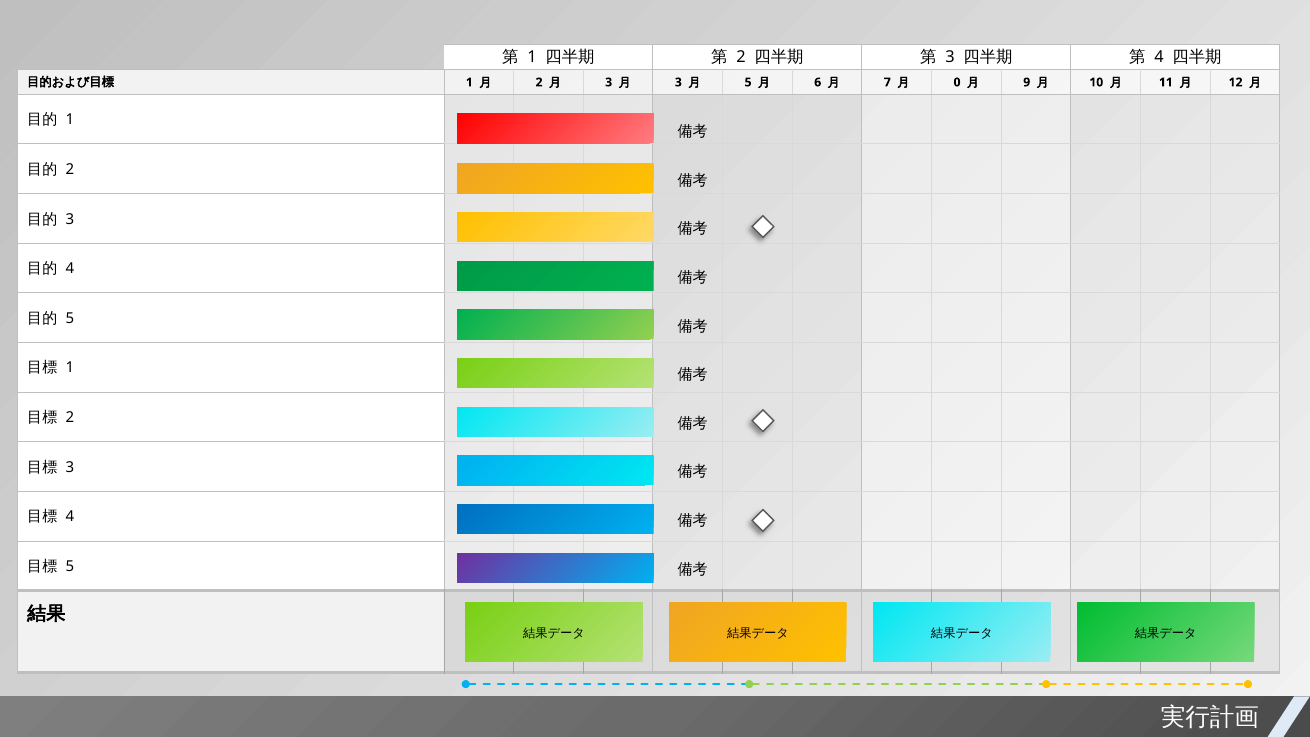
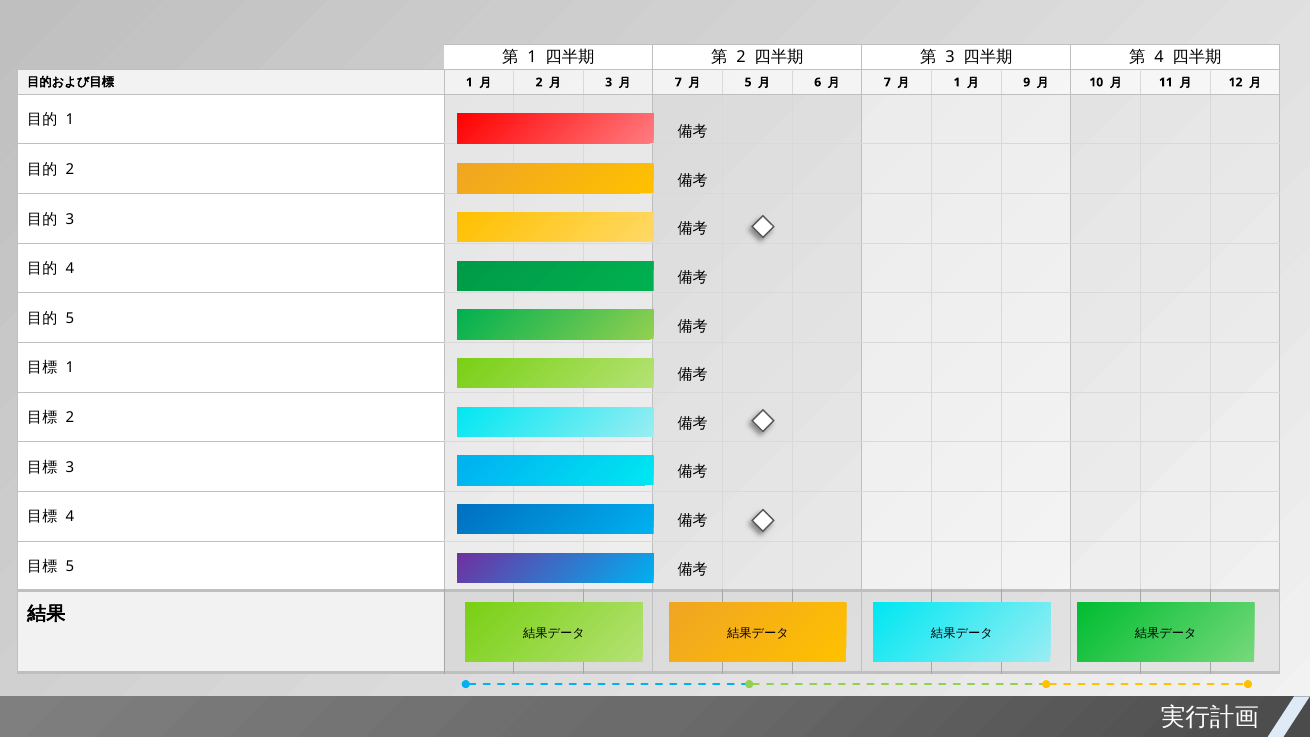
3: 3 -> 7 (678, 82)
0: 0 -> 1 (957, 82)
